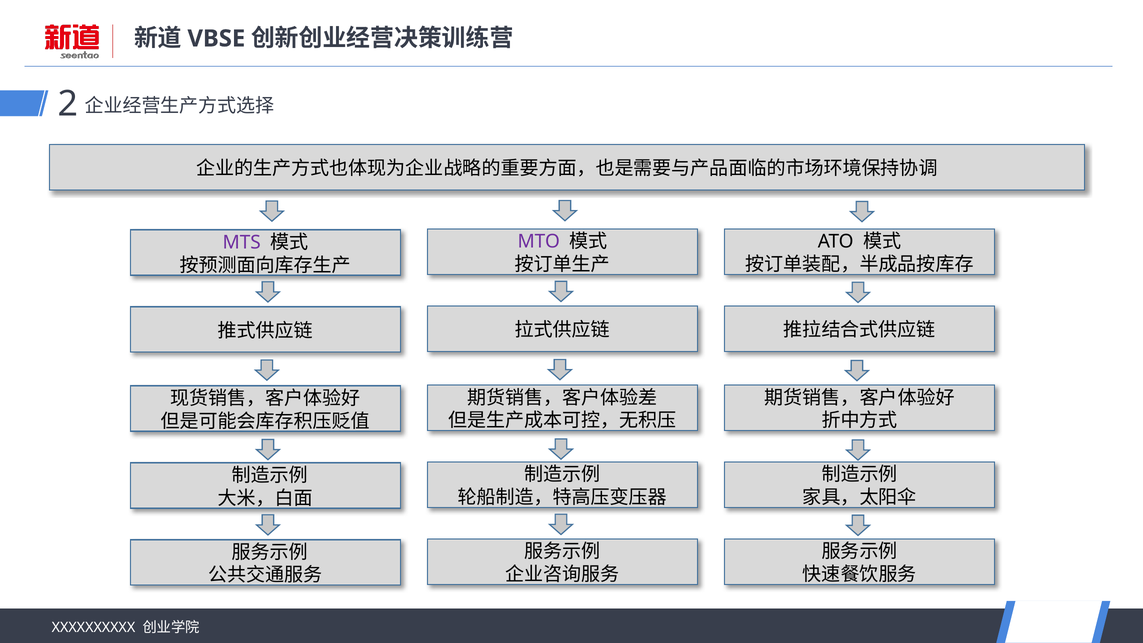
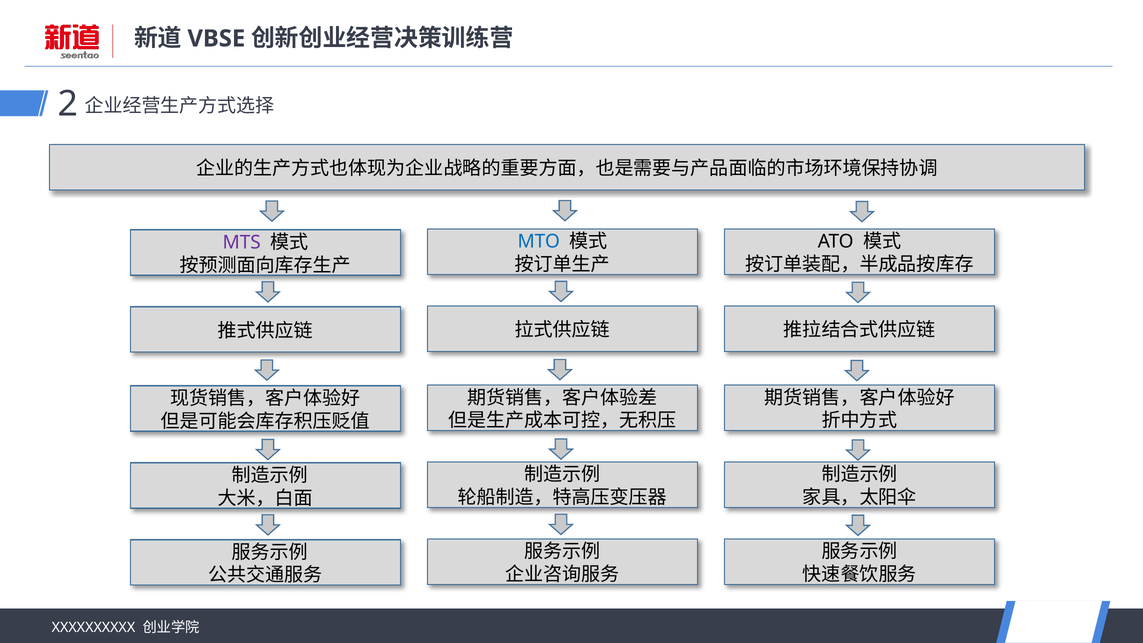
MTO colour: purple -> blue (539, 242)
